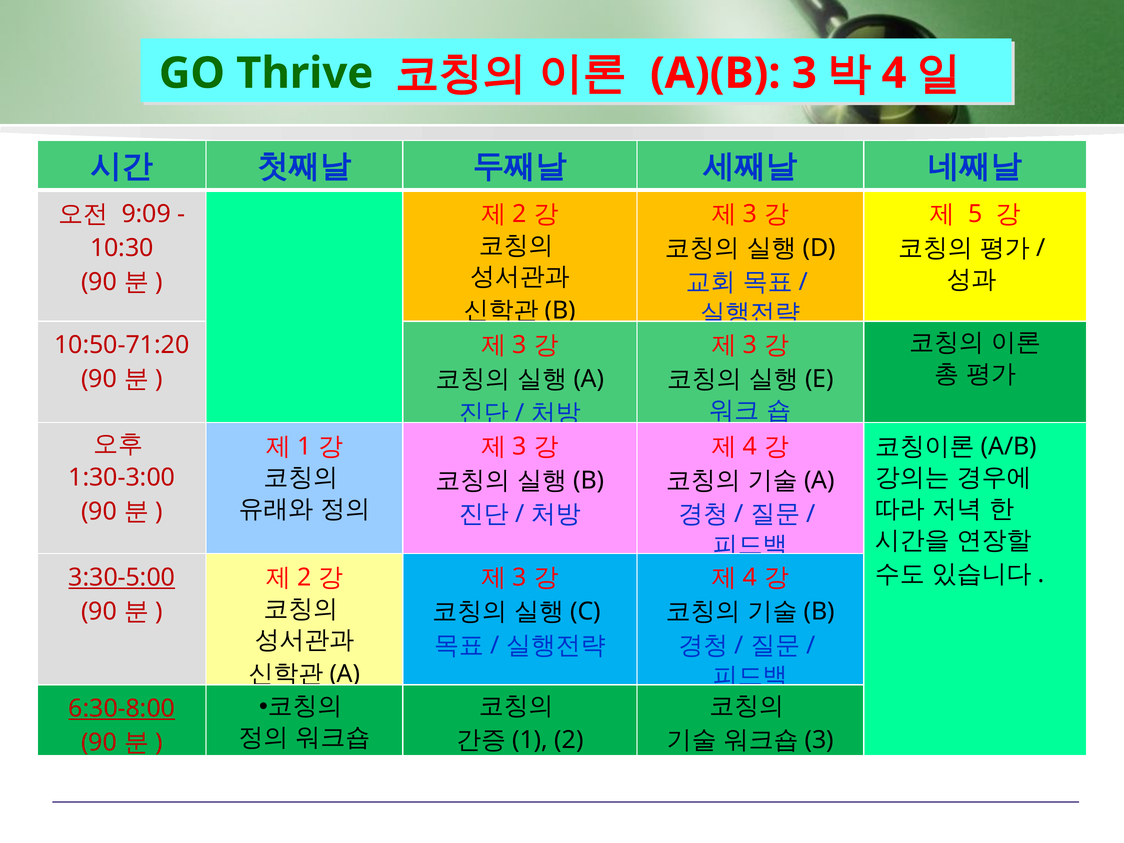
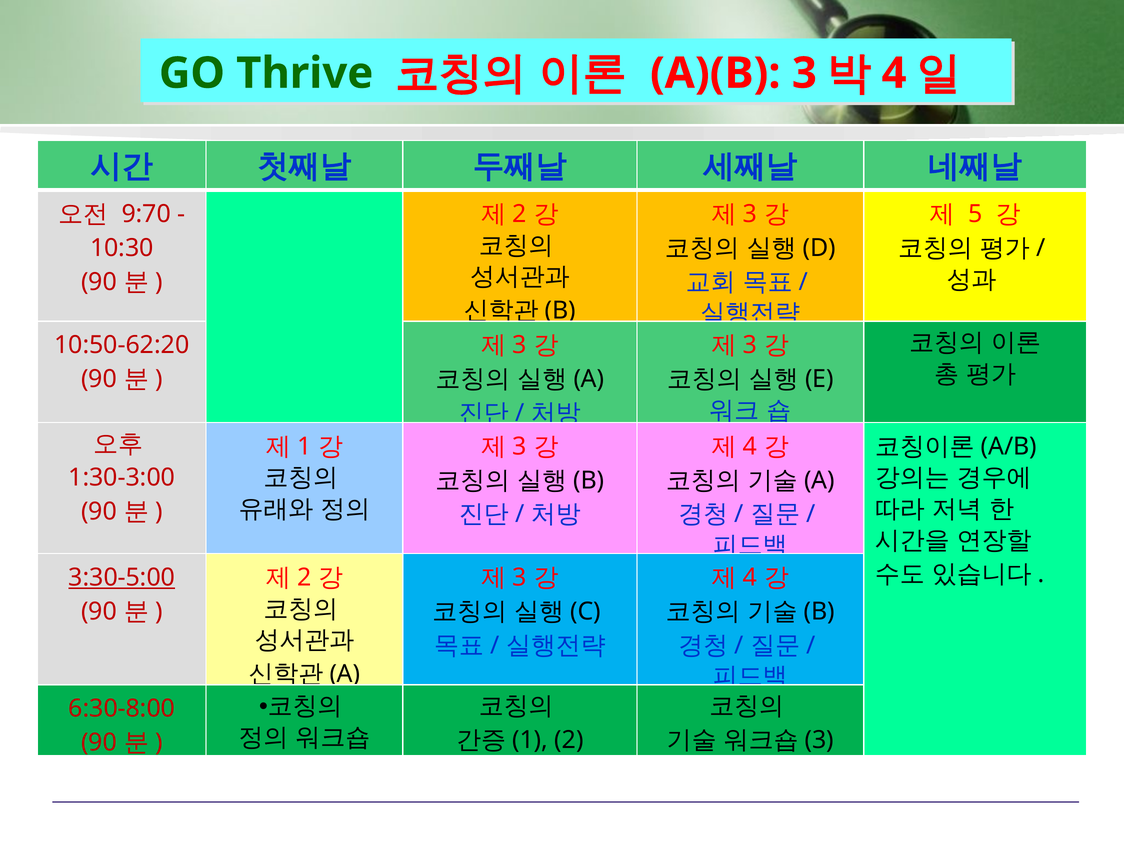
9:09: 9:09 -> 9:70 (146, 214)
10:50-71:20: 10:50-71:20 -> 10:50-62:20 (122, 345)
6:30-8:00 underline: present -> none (122, 709)
